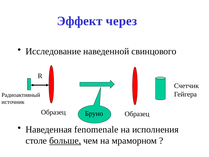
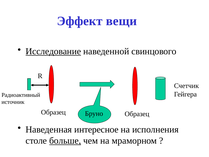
через: через -> вещи (121, 21)
Исследование underline: none -> present (53, 51)
fenomenale: fenomenale -> интересное (96, 129)
